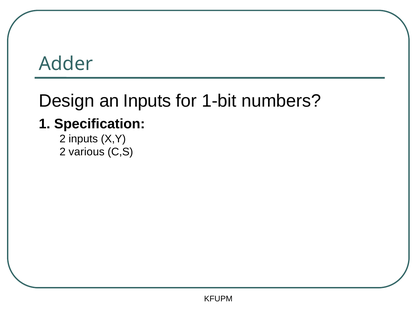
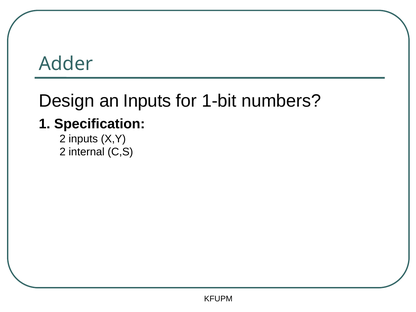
various: various -> internal (87, 152)
